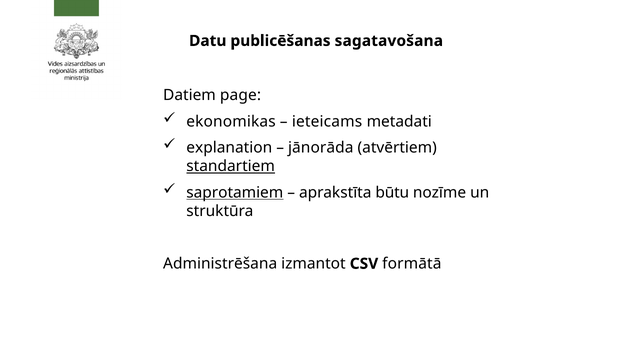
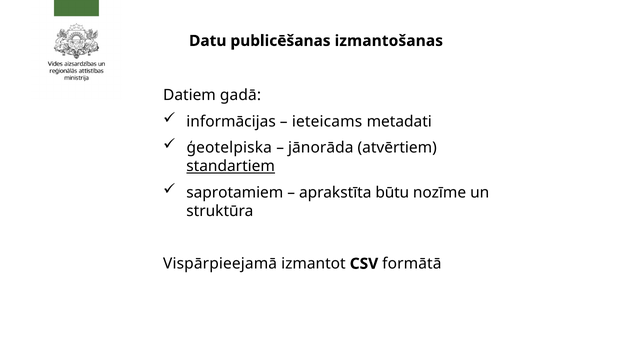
sagatavošana: sagatavošana -> izmantošanas (389, 41)
page: page -> gadā (241, 95)
ekonomikas: ekonomikas -> informācijas (231, 121)
explanation: explanation -> ģeotelpiska (229, 148)
saprotamiem underline: present -> none (235, 193)
Administrēšana: Administrēšana -> Vispārpieejamā (220, 264)
